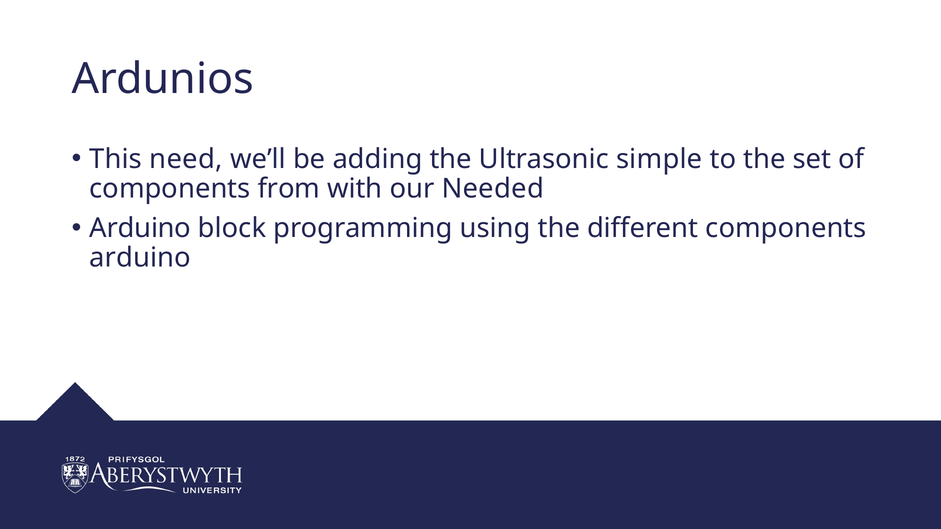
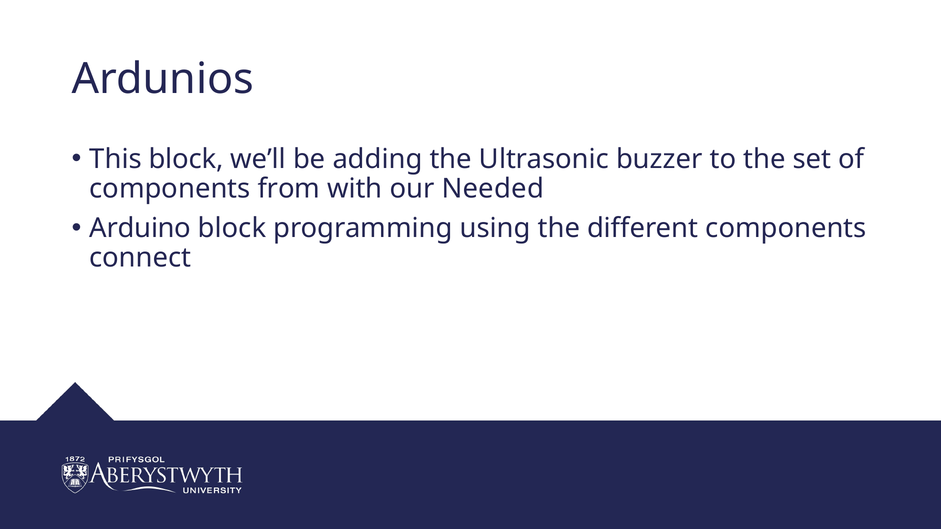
This need: need -> block (186, 159)
simple: simple -> buzzer (659, 159)
arduino: arduino -> connect (140, 258)
